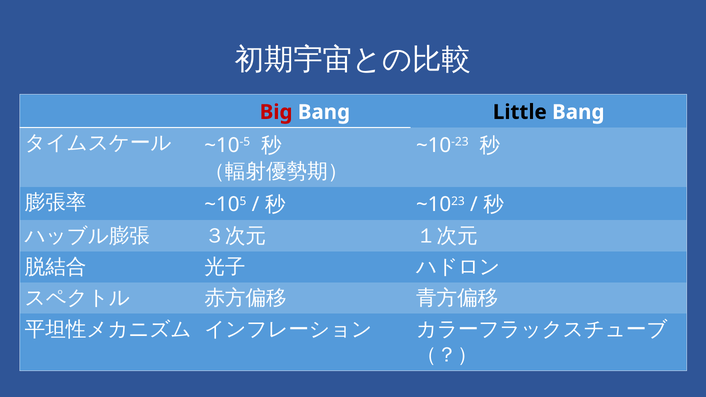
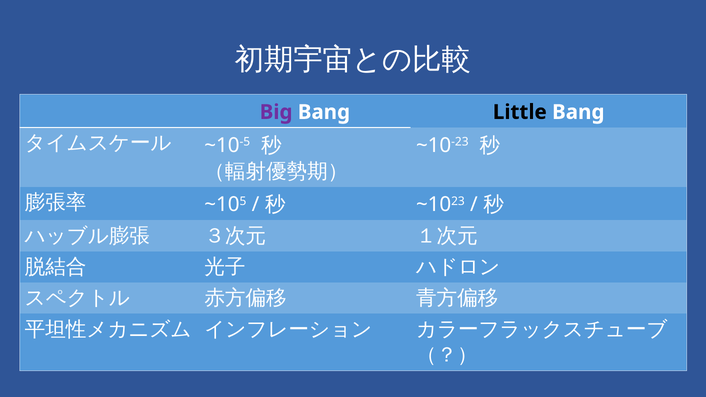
Big colour: red -> purple (276, 112)
